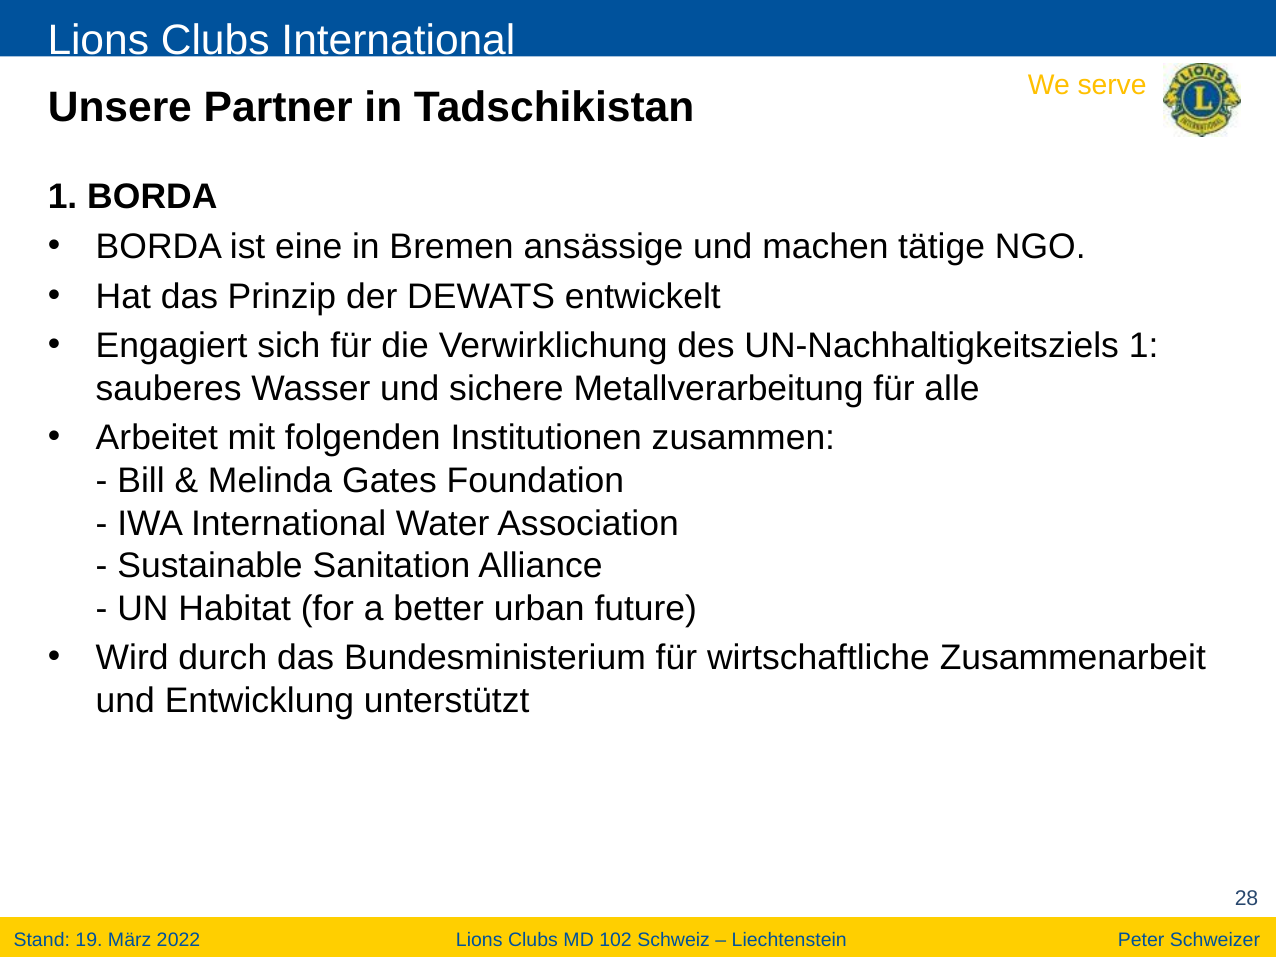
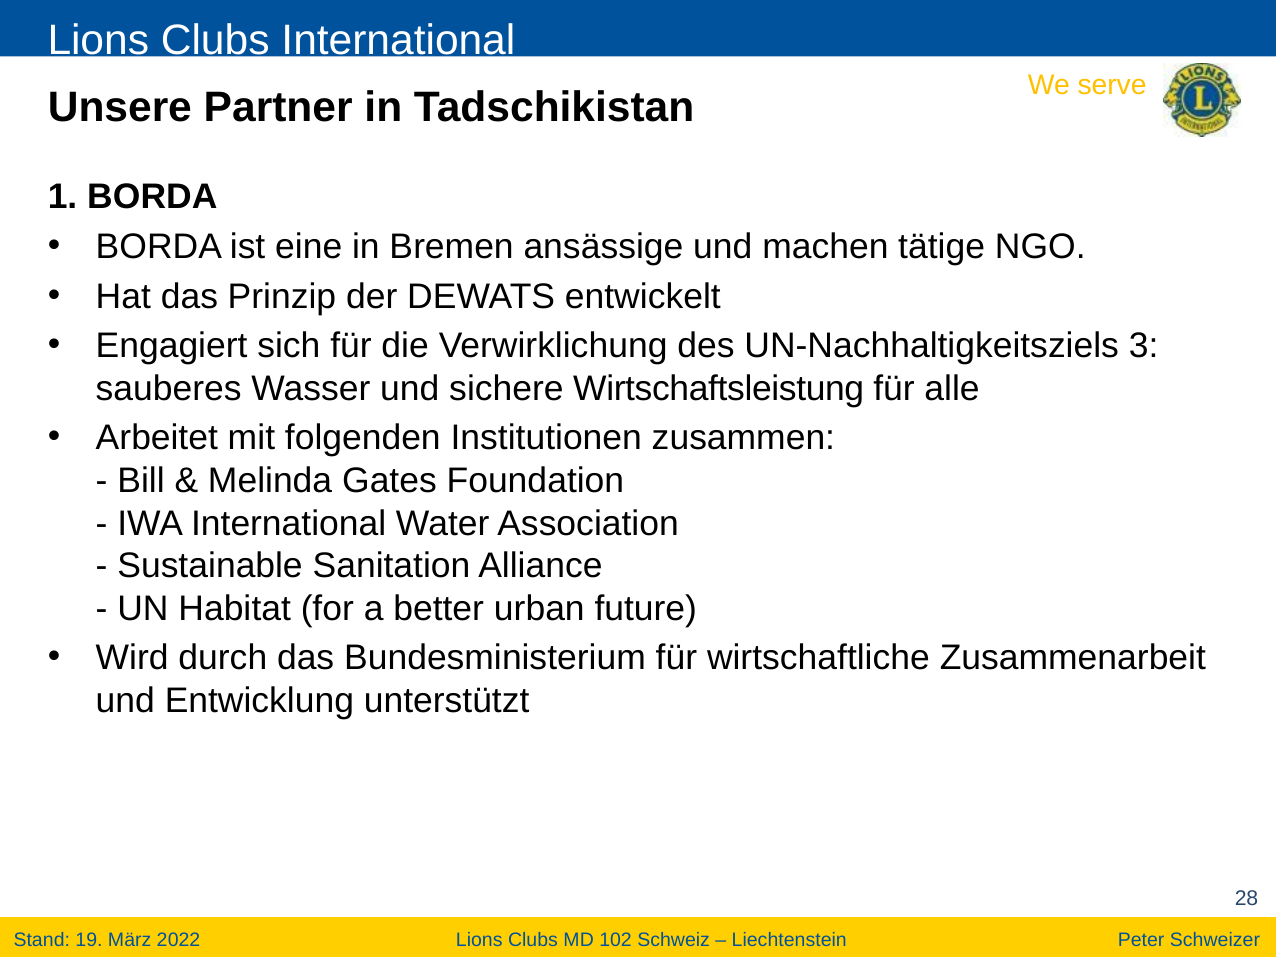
UN-Nachhaltigkeitsziels 1: 1 -> 3 (1144, 346)
Metallverarbeitung: Metallverarbeitung -> Wirtschaftsleistung (719, 389)
